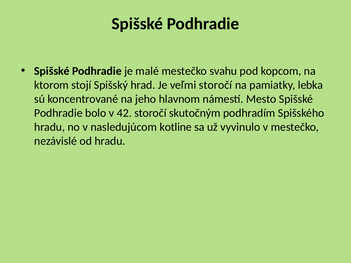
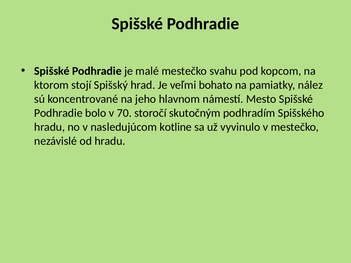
veľmi storočí: storočí -> bohato (216, 85)
lebka: lebka -> nález (310, 85)
42: 42 -> 70 (124, 113)
